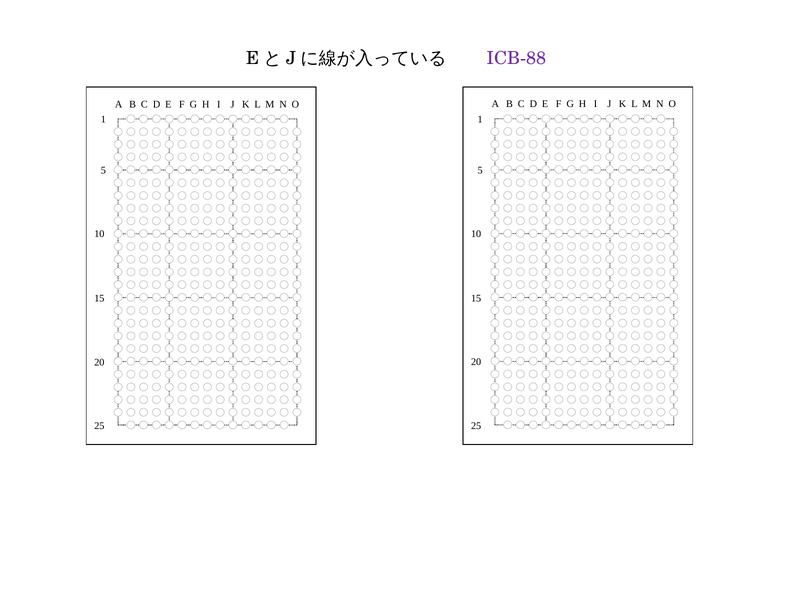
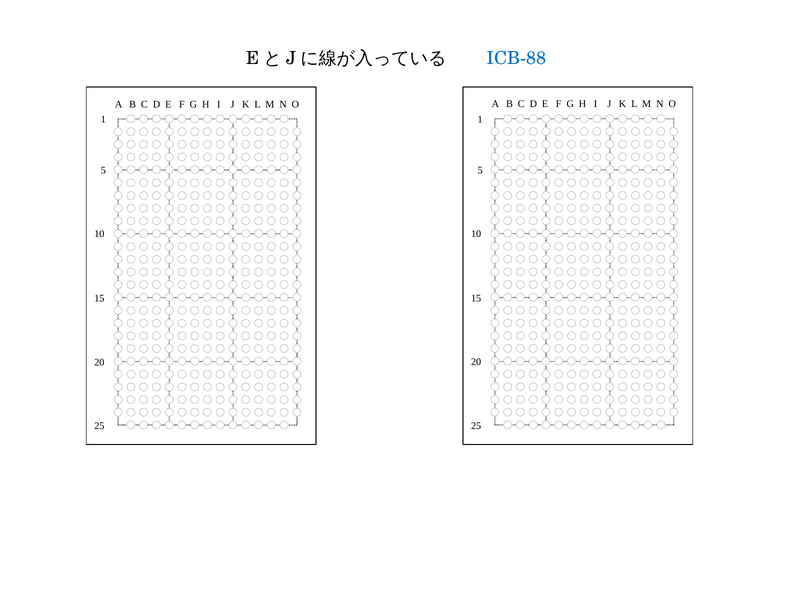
ICB-88 colour: purple -> blue (517, 58)
